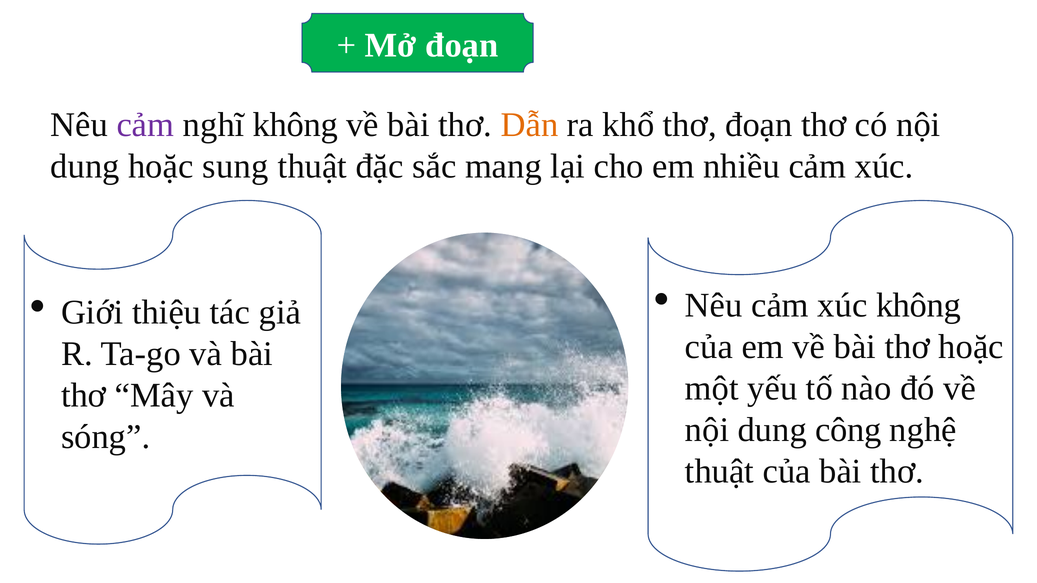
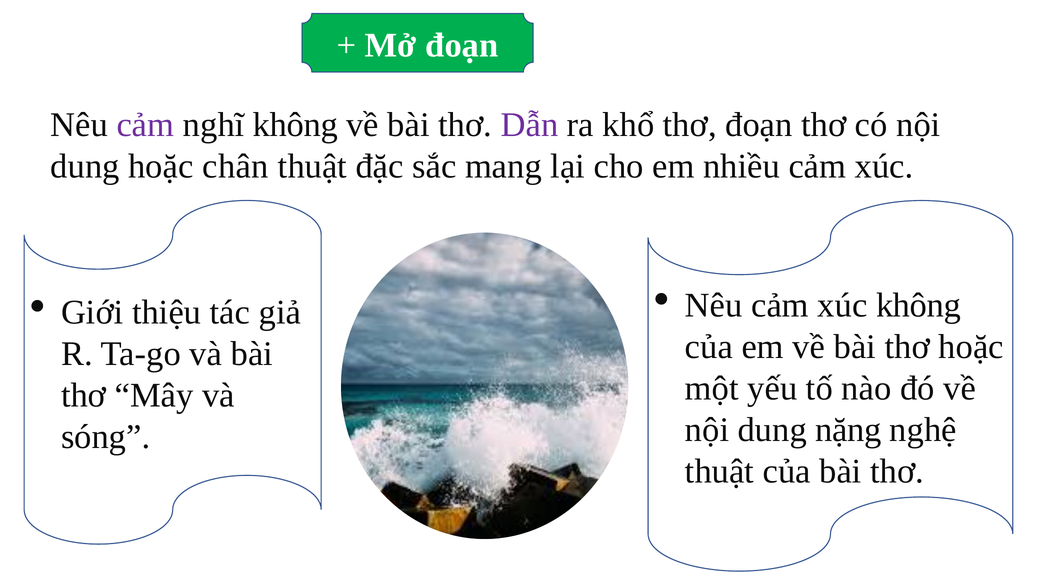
Dẫn colour: orange -> purple (529, 125)
sung: sung -> chân (236, 167)
công: công -> nặng (848, 430)
